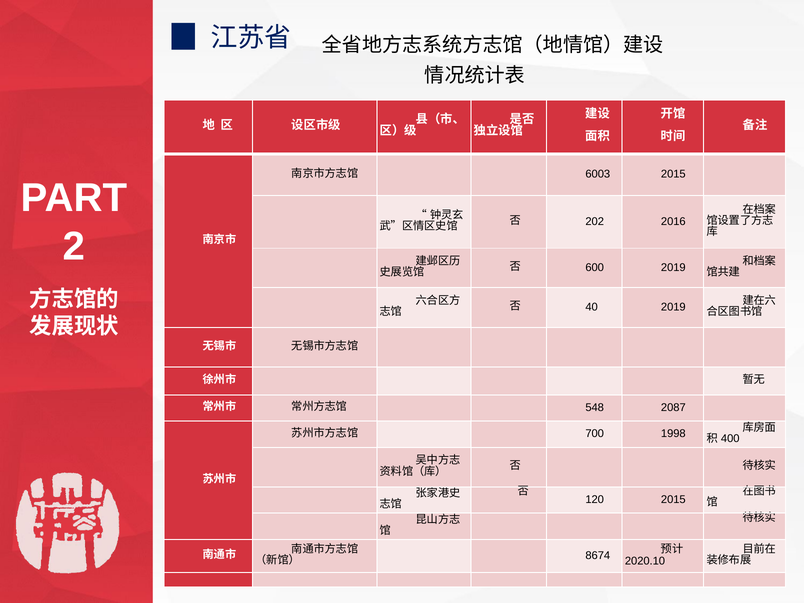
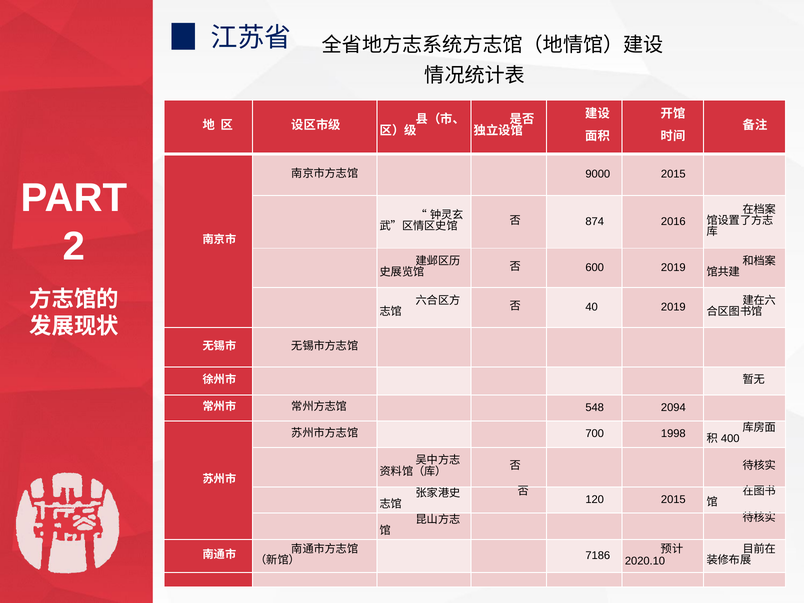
6003: 6003 -> 9000 (598, 174)
202: 202 -> 874 (595, 221)
2087: 2087 -> 2094 (673, 407)
8674: 8674 -> 7186 (598, 555)
